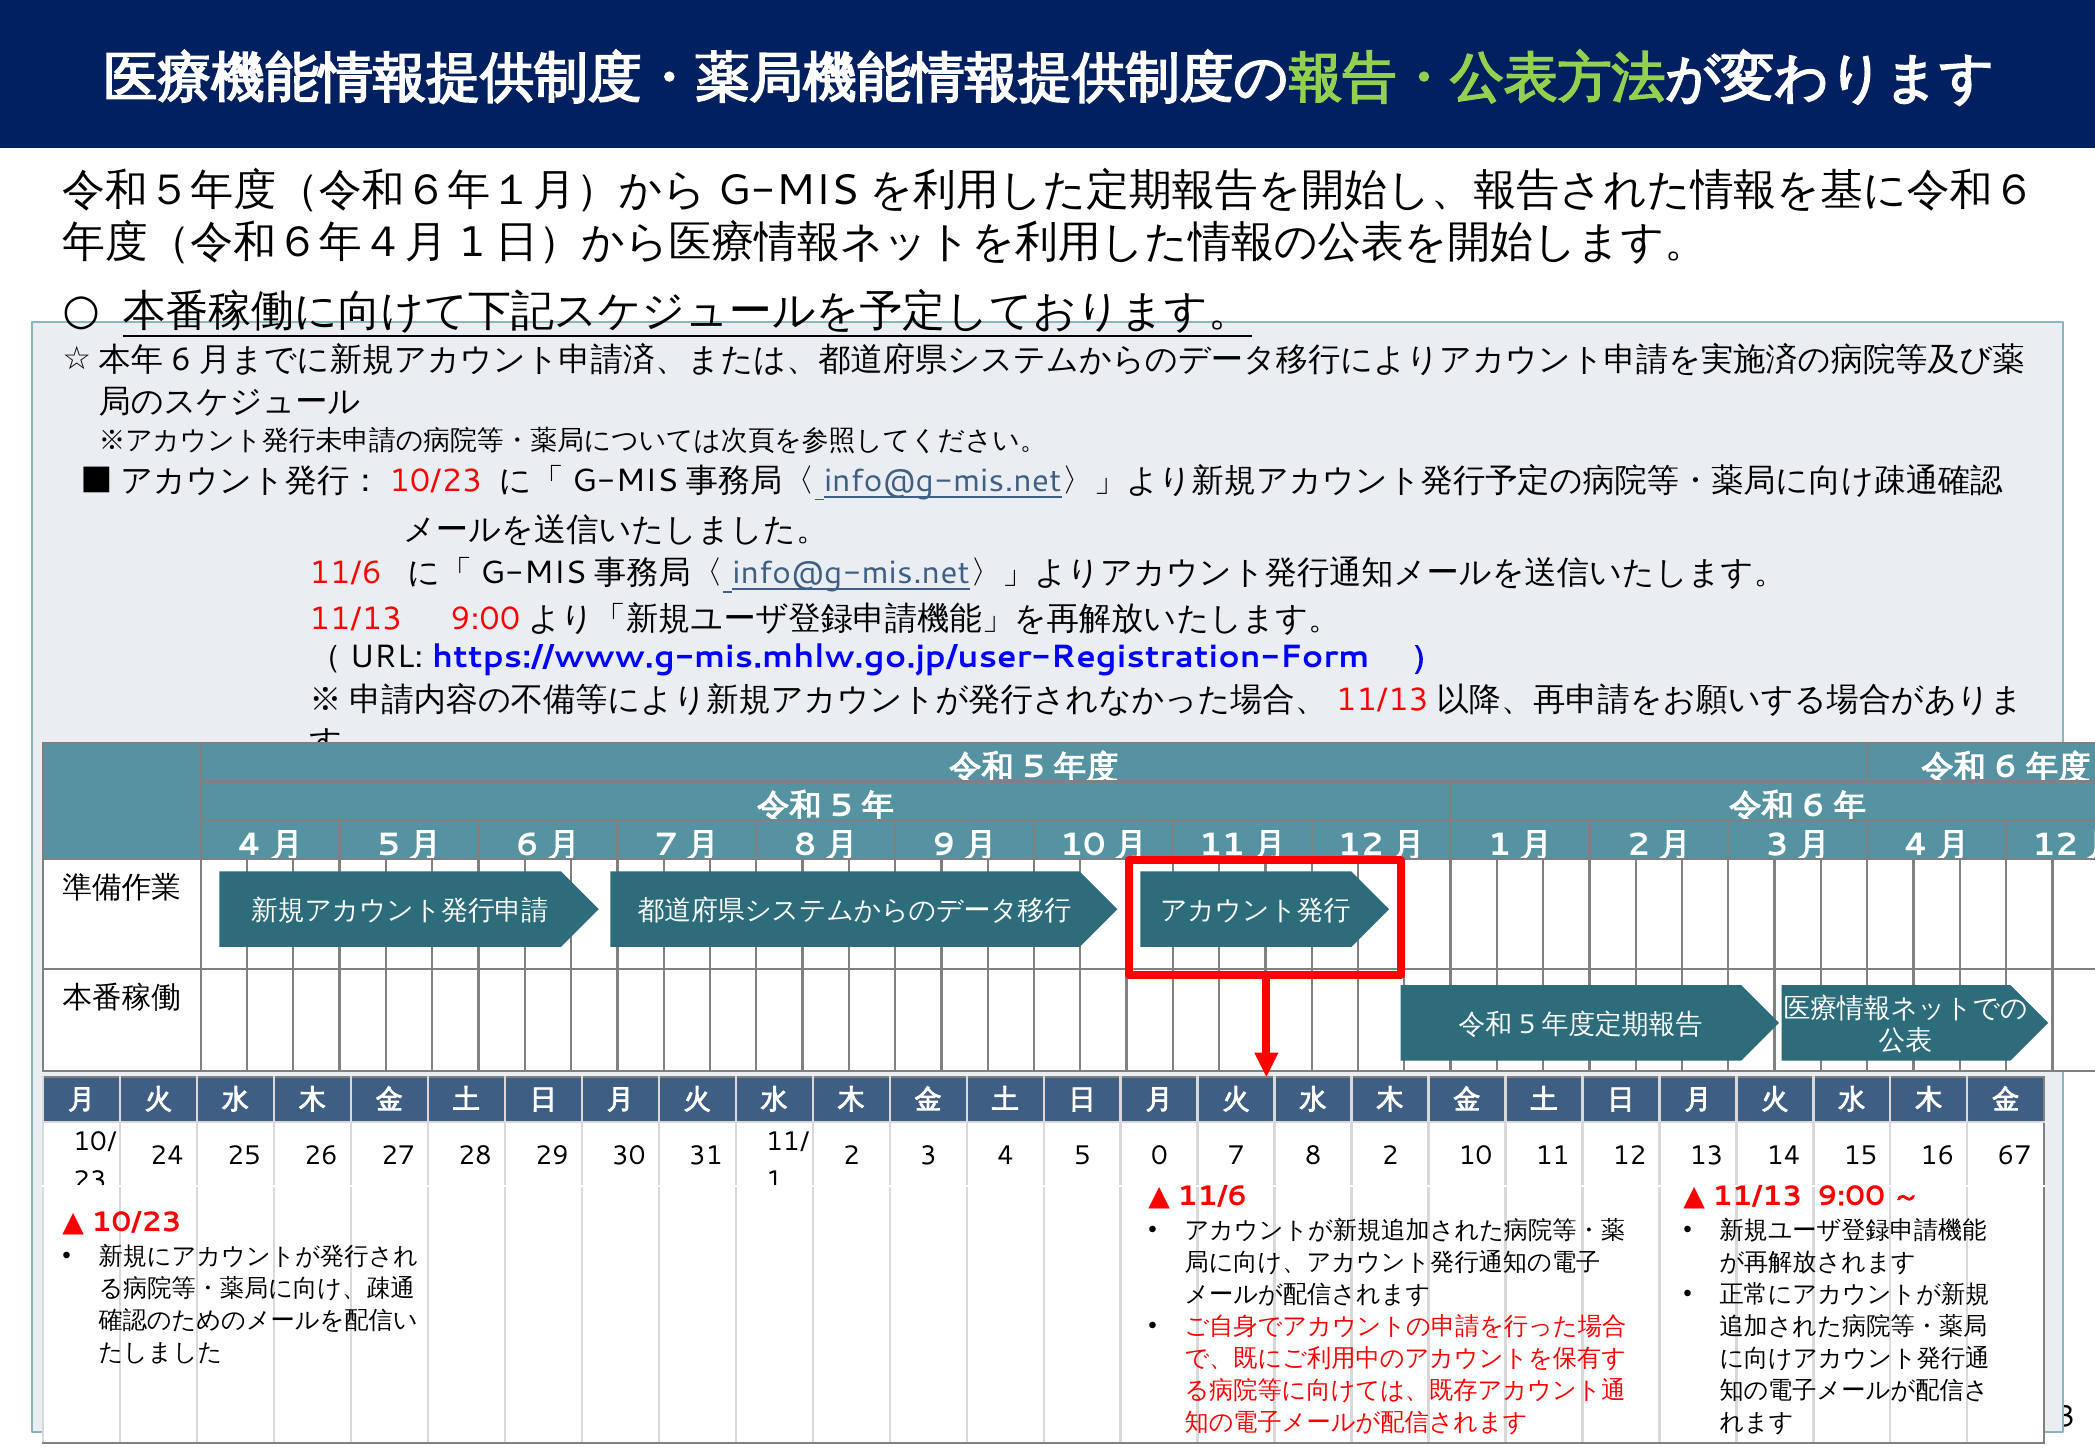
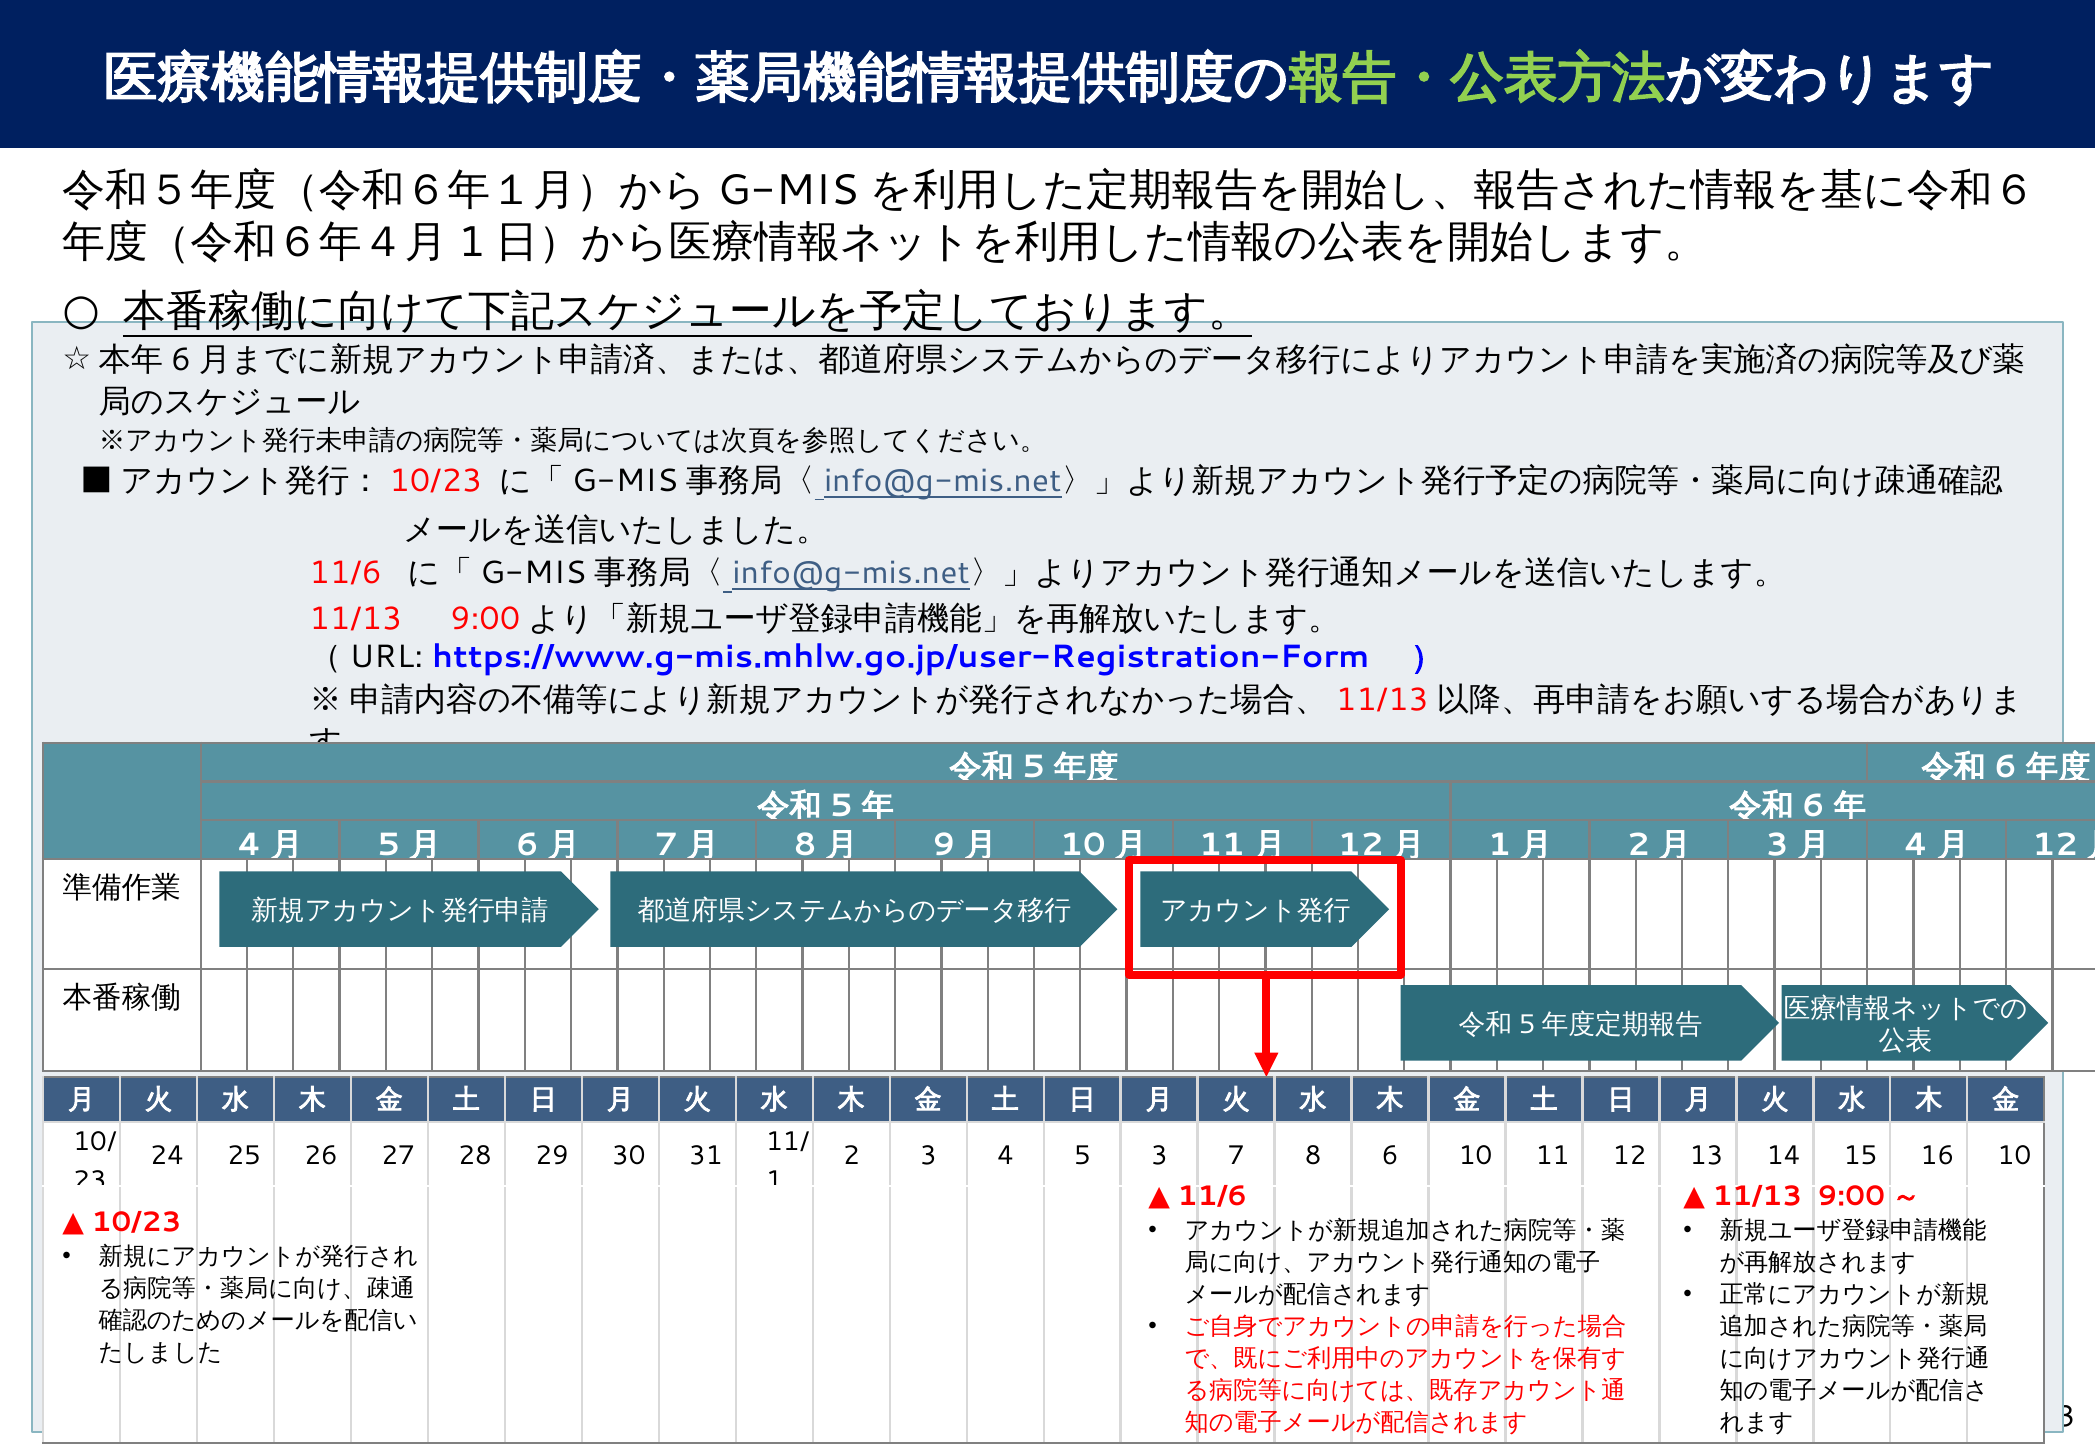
5 0: 0 -> 3 (1159, 1156)
8 2: 2 -> 6 (1390, 1156)
16 67: 67 -> 10 (2014, 1156)
